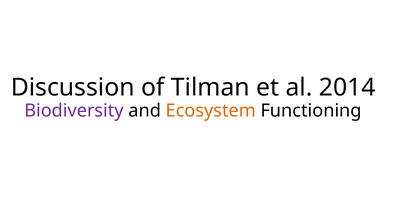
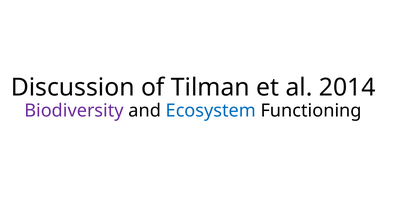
Ecosystem colour: orange -> blue (211, 111)
